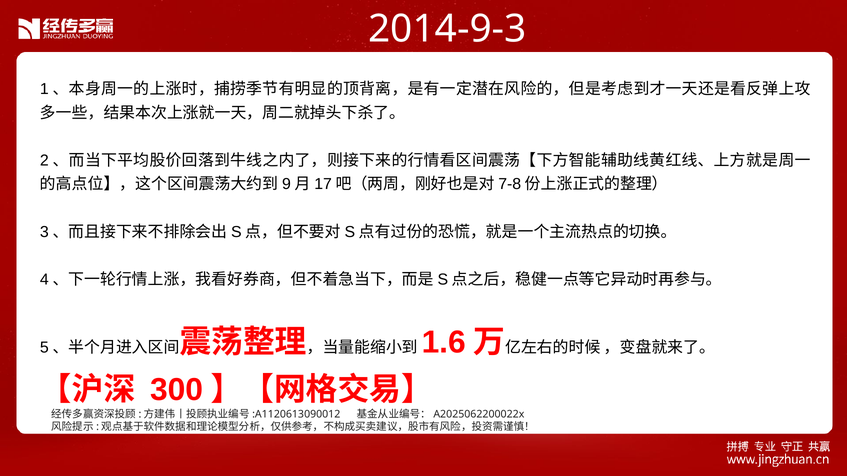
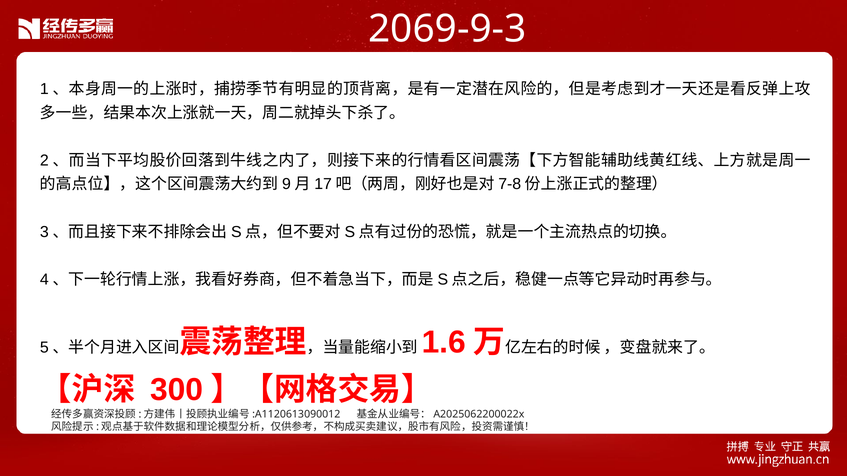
2014-9-3: 2014-9-3 -> 2069-9-3 (447, 29)
